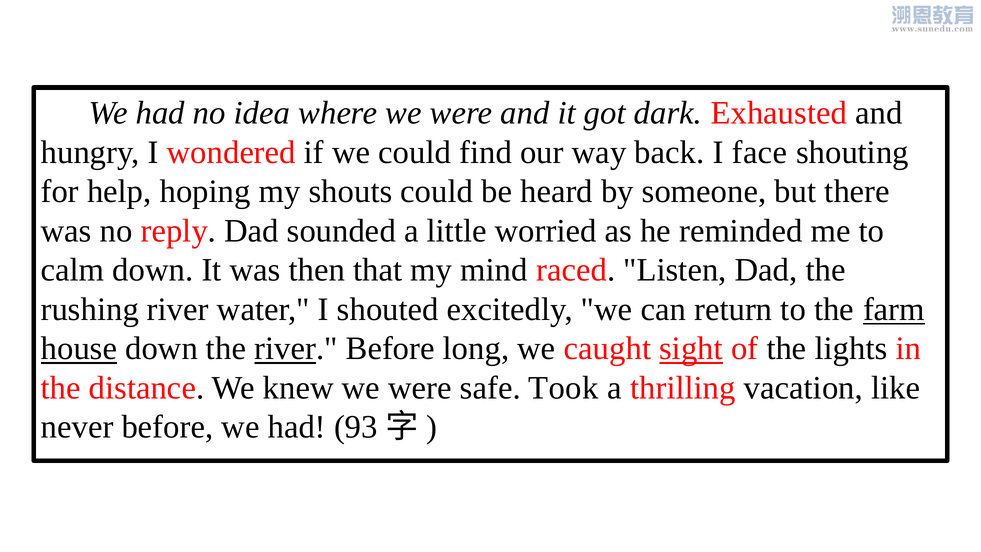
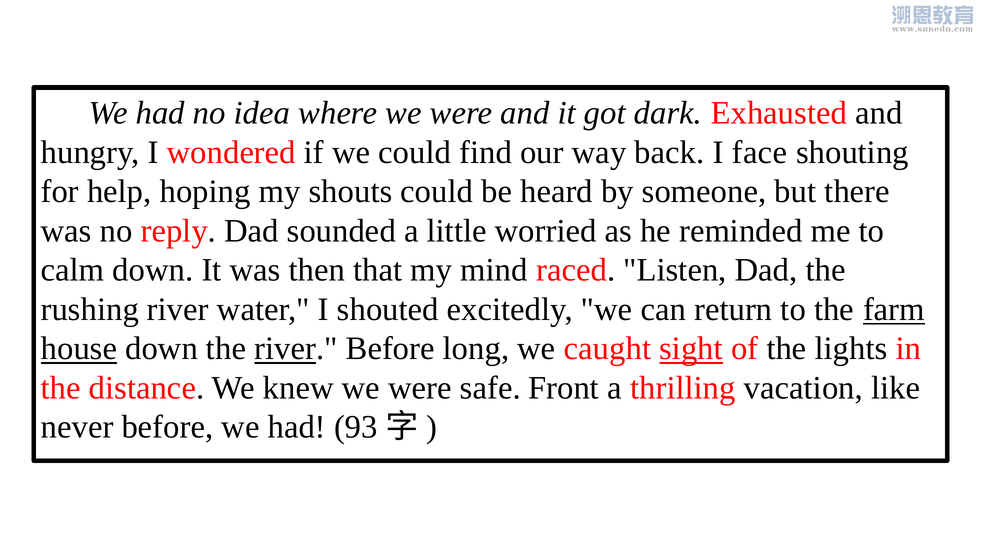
Took: Took -> Front (564, 388)
